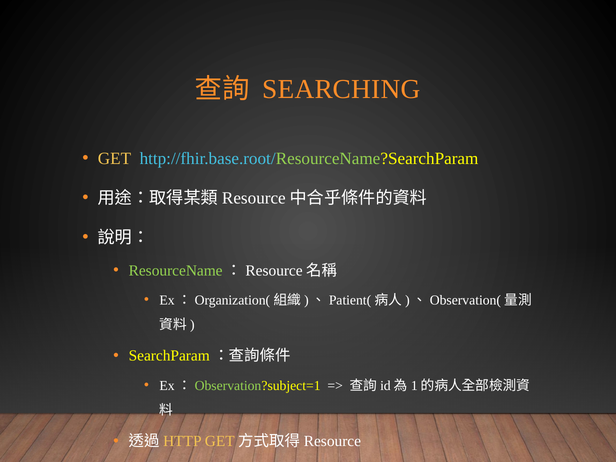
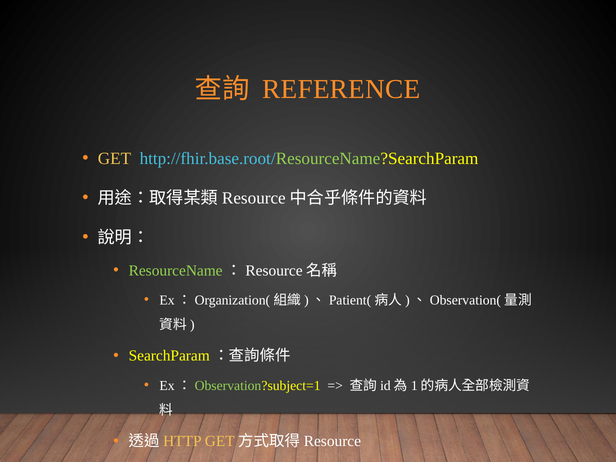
SEARCHING: SEARCHING -> REFERENCE (341, 89)
